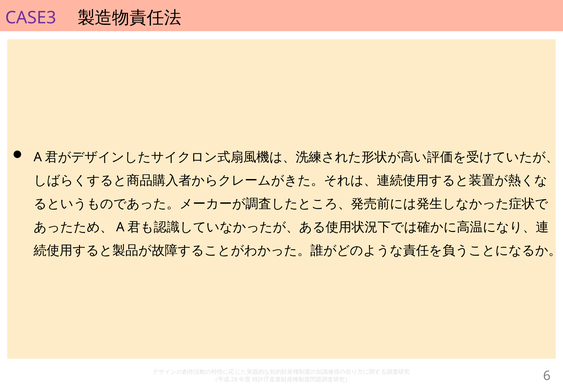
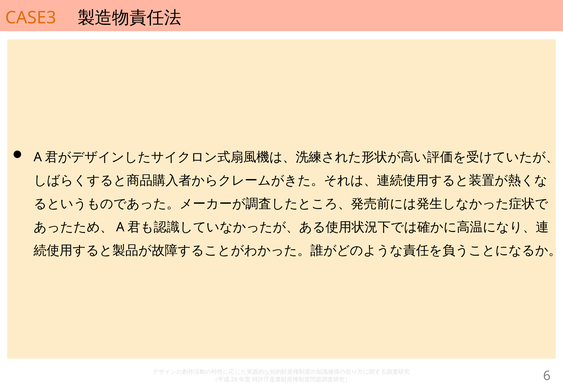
CASE3 colour: purple -> orange (31, 18)
